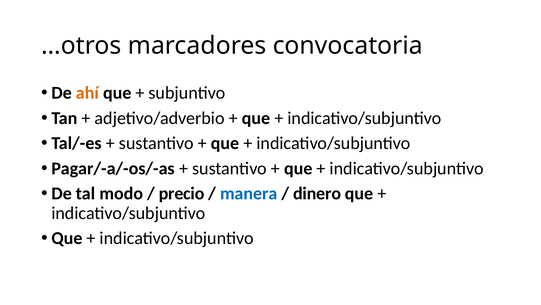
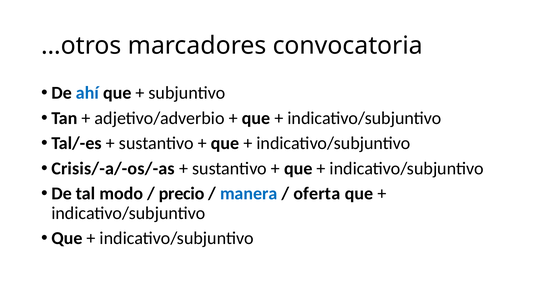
ahí colour: orange -> blue (87, 93)
Pagar/-a/-os/-as: Pagar/-a/-os/-as -> Crisis/-a/-os/-as (113, 168)
dinero: dinero -> oferta (317, 193)
